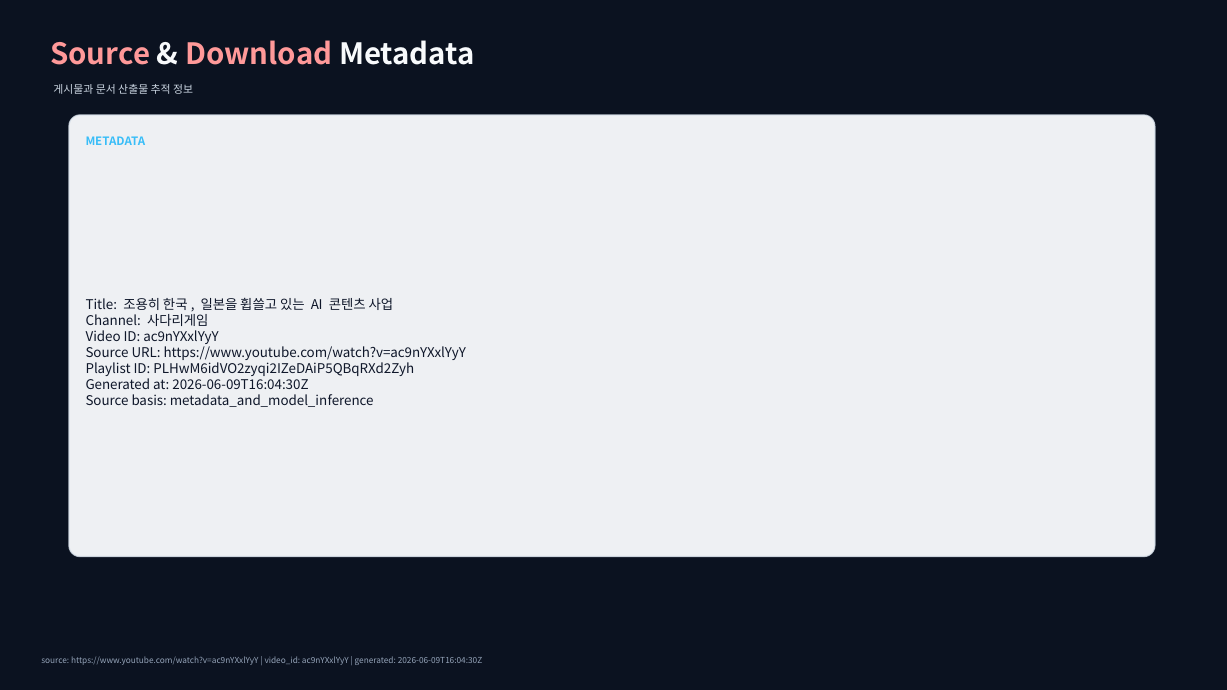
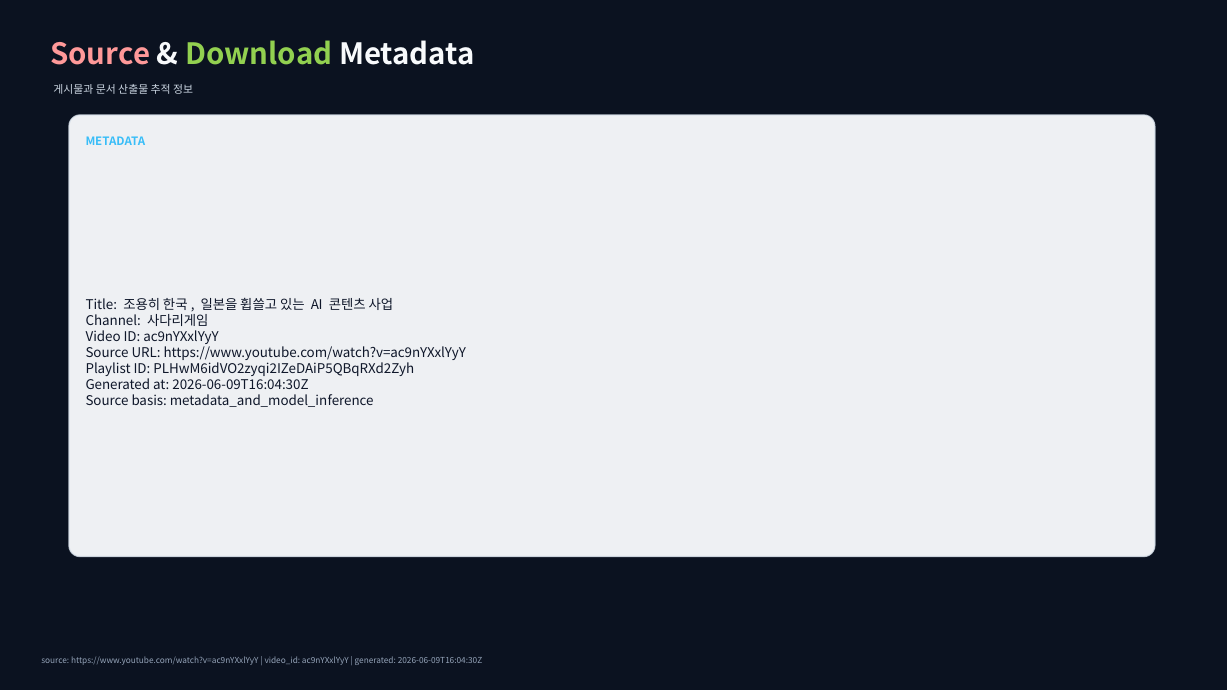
Download colour: pink -> light green (259, 55)
